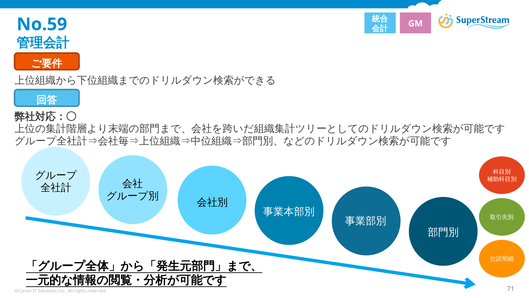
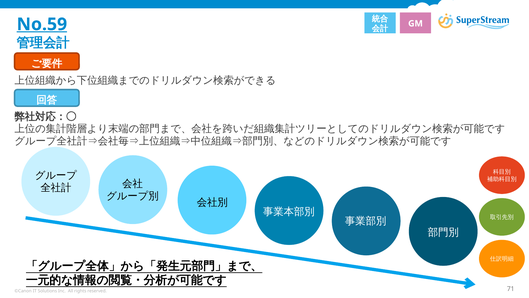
No.59 underline: none -> present (42, 24)
